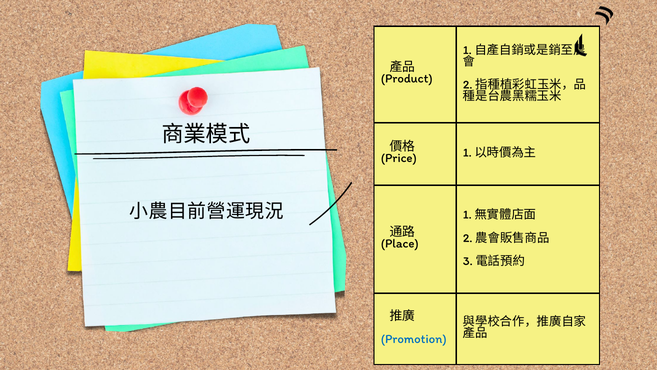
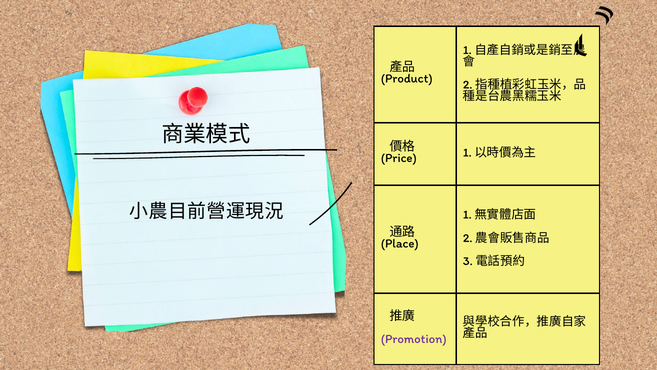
Promotion colour: blue -> purple (414, 338)
